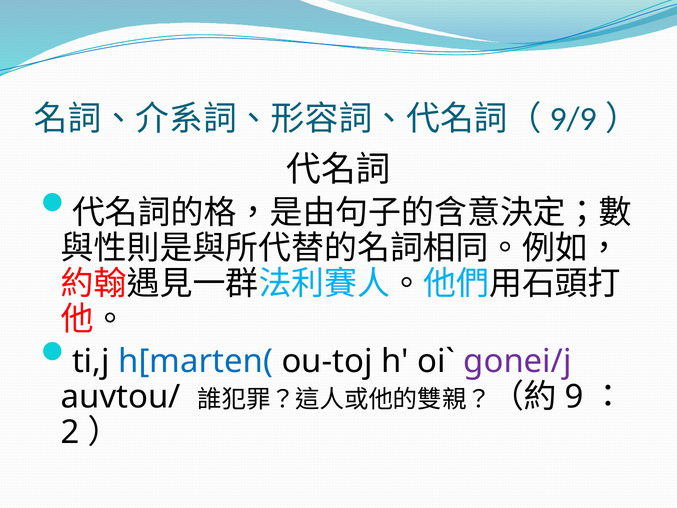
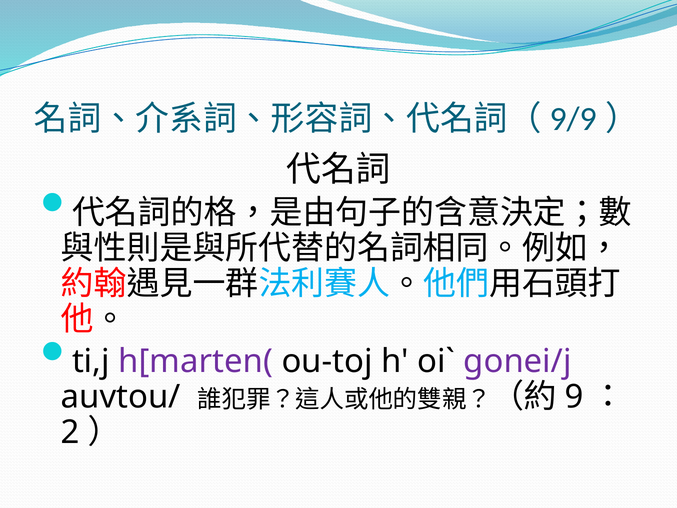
h[marten( colour: blue -> purple (196, 361)
